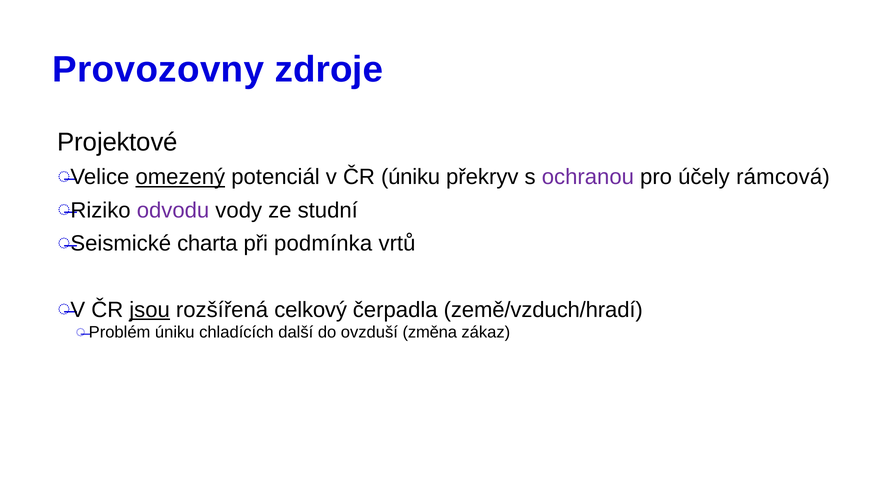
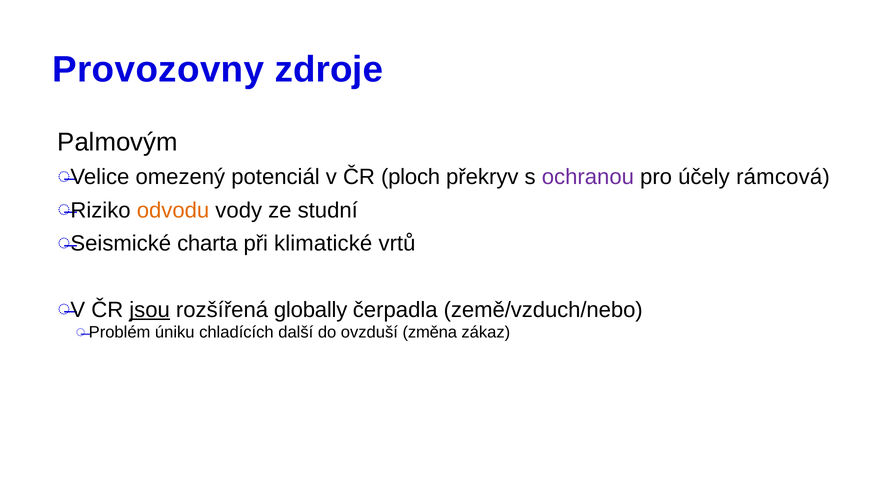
Projektové: Projektové -> Palmovým (117, 142)
omezený underline: present -> none (180, 177)
ČR úniku: úniku -> ploch (411, 177)
odvodu colour: purple -> orange (173, 210)
podmínka: podmínka -> klimatické (323, 244)
celkový: celkový -> globally (311, 310)
země/vzduch/hradí: země/vzduch/hradí -> země/vzduch/nebo (543, 310)
